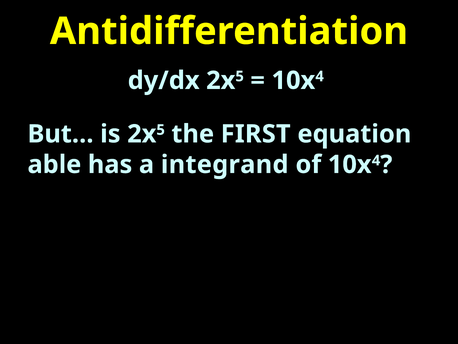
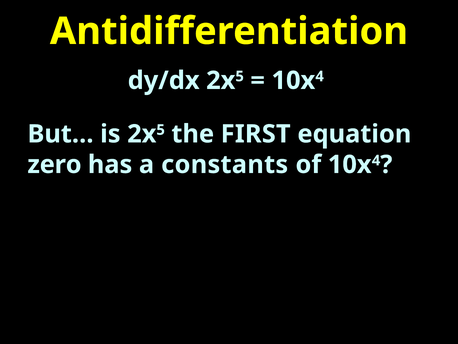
able: able -> zero (54, 164)
integrand: integrand -> constants (225, 164)
